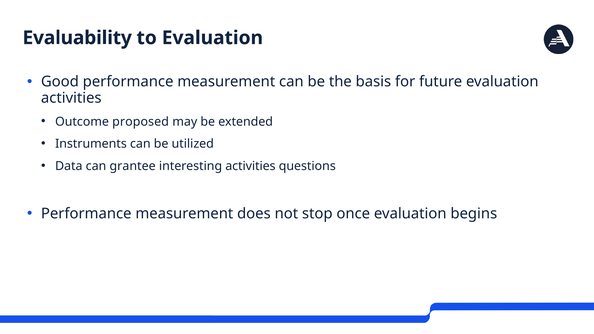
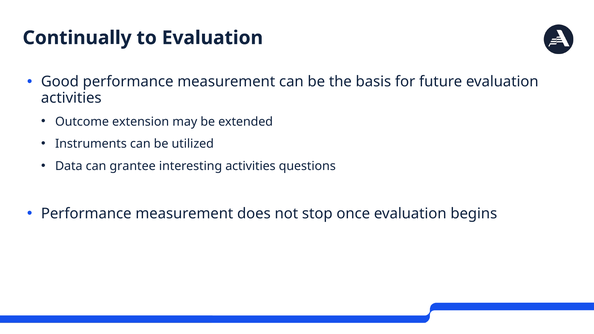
Evaluability: Evaluability -> Continually (77, 38)
proposed: proposed -> extension (141, 122)
